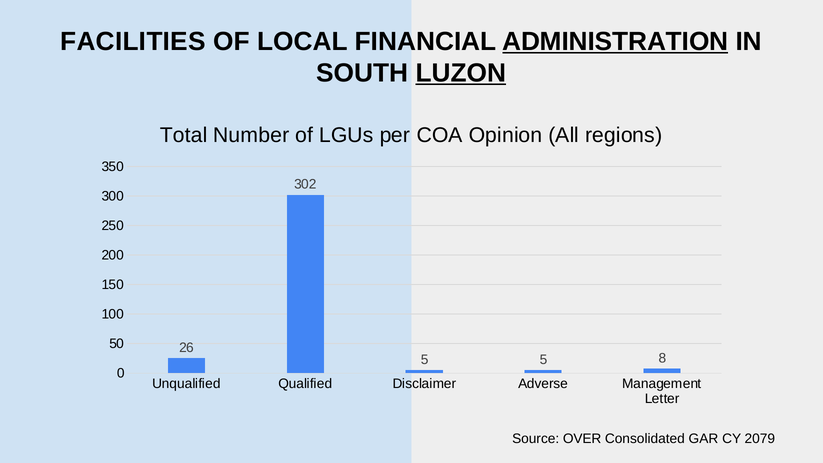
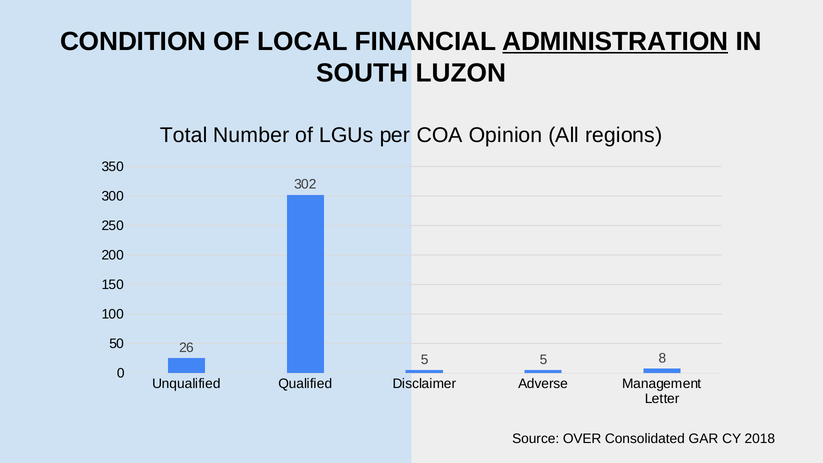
FACILITIES: FACILITIES -> CONDITION (133, 41)
LUZON underline: present -> none (461, 73)
2079: 2079 -> 2018 (760, 439)
